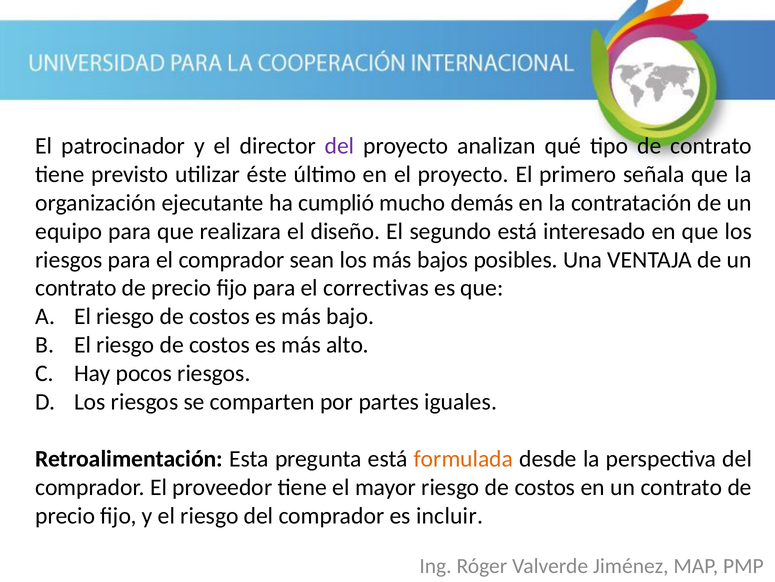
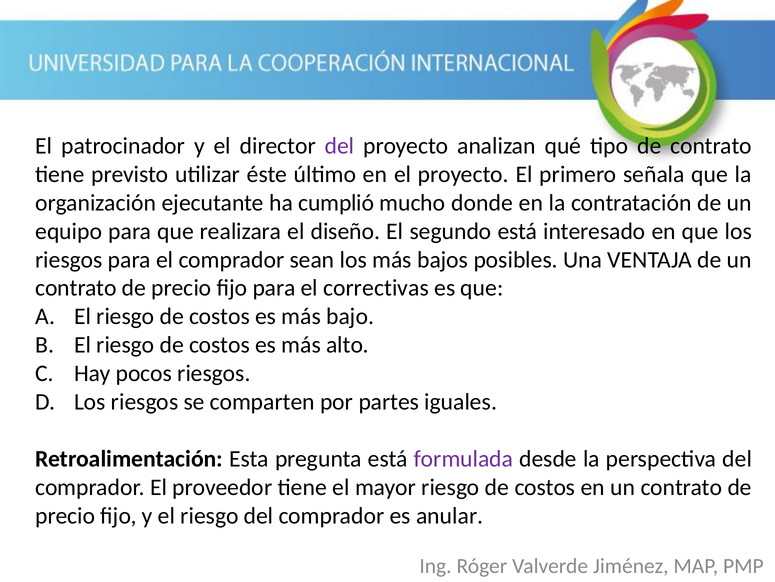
demás: demás -> donde (482, 203)
formulada colour: orange -> purple (463, 458)
incluir: incluir -> anular (450, 515)
